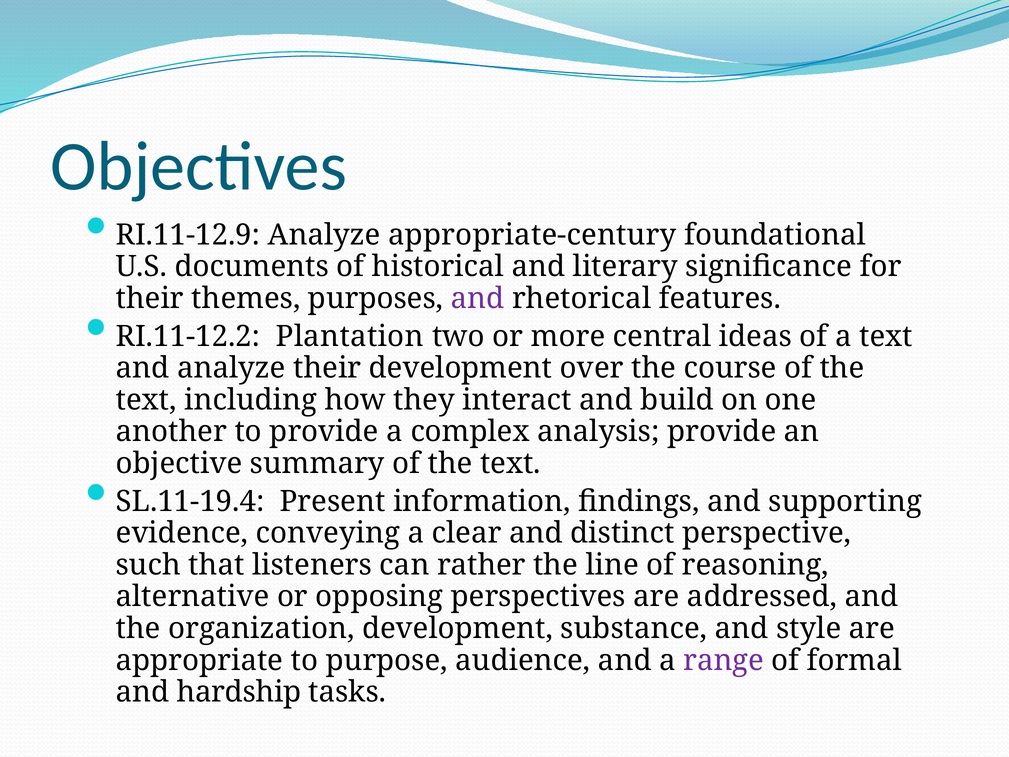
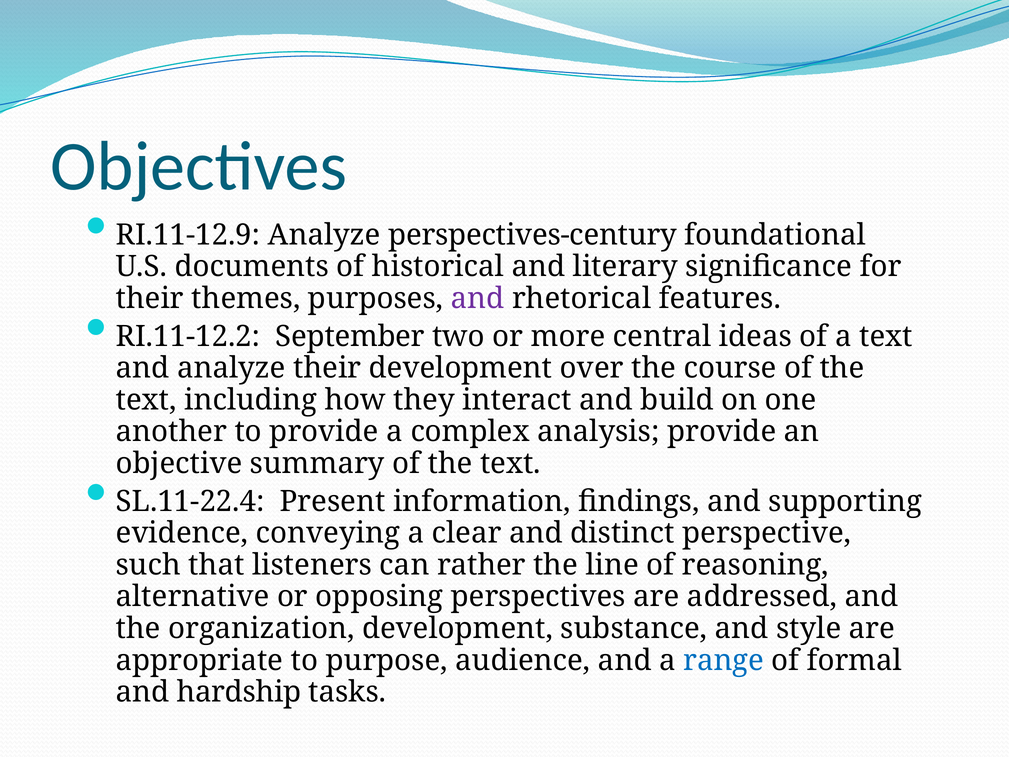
appropriate-century: appropriate-century -> perspectives-century (533, 235)
Plantation: Plantation -> September (350, 336)
SL.11-19.4: SL.11-19.4 -> SL.11-22.4 (190, 501)
range colour: purple -> blue (724, 660)
